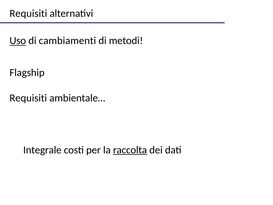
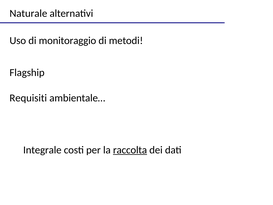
Requisiti: Requisiti -> Naturale (28, 13)
Uso underline: present -> none (18, 41)
cambiamenti: cambiamenti -> monitoraggio (67, 41)
